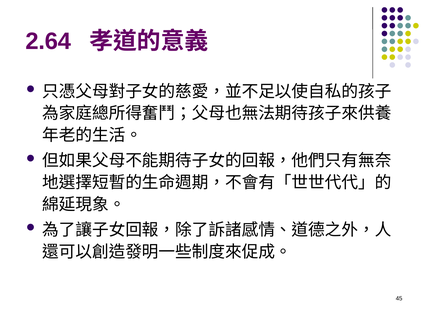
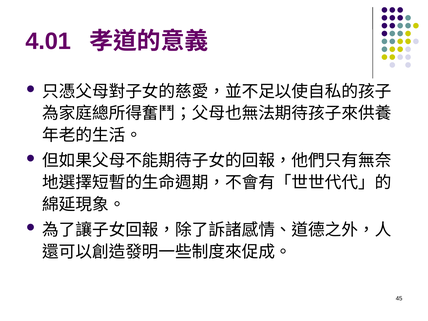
2.64: 2.64 -> 4.01 (48, 41)
